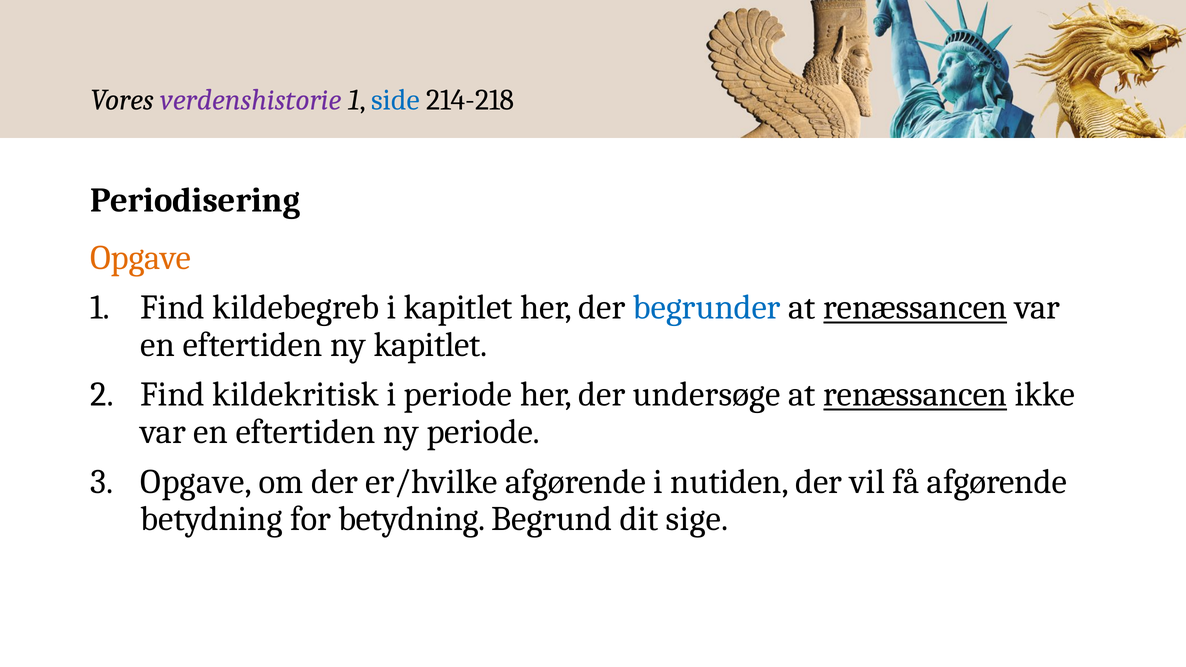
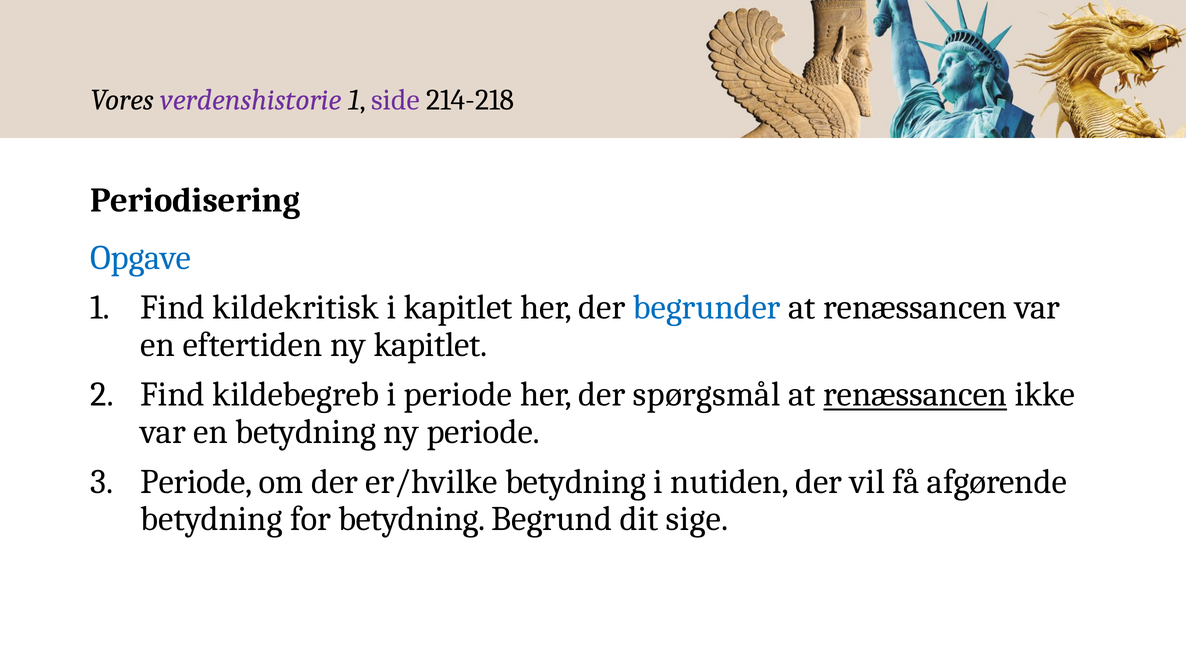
side colour: blue -> purple (395, 100)
Opgave colour: orange -> blue (141, 258)
kildebegreb: kildebegreb -> kildekritisk (296, 308)
renæssancen underline: present -> none (915, 308)
kildekritisk: kildekritisk -> kildebegreb (296, 395)
undersøge: undersøge -> spørgsmål (707, 395)
eftertiden: eftertiden -> betydning (306, 432)
Opgave: Opgave -> Periode (196, 482)
er/hvilke afgørende: afgørende -> betydning (576, 482)
